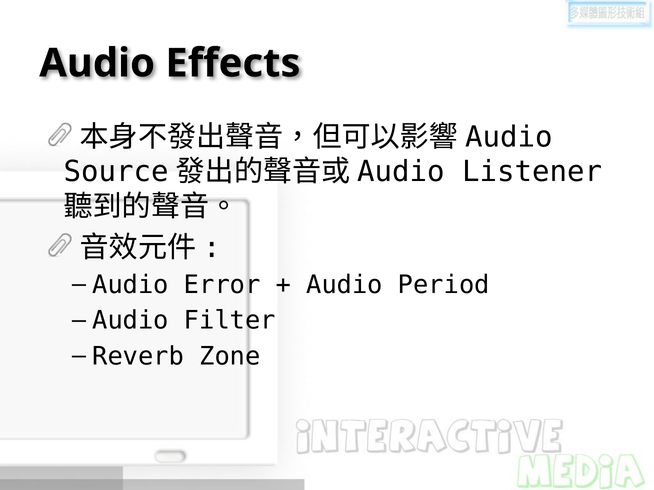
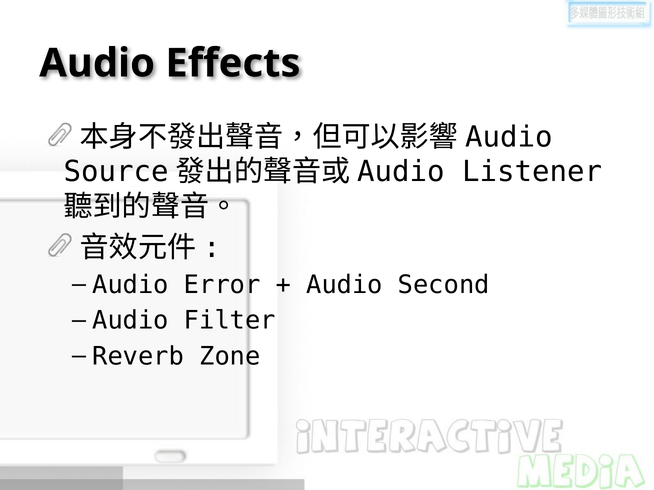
Period: Period -> Second (444, 285)
